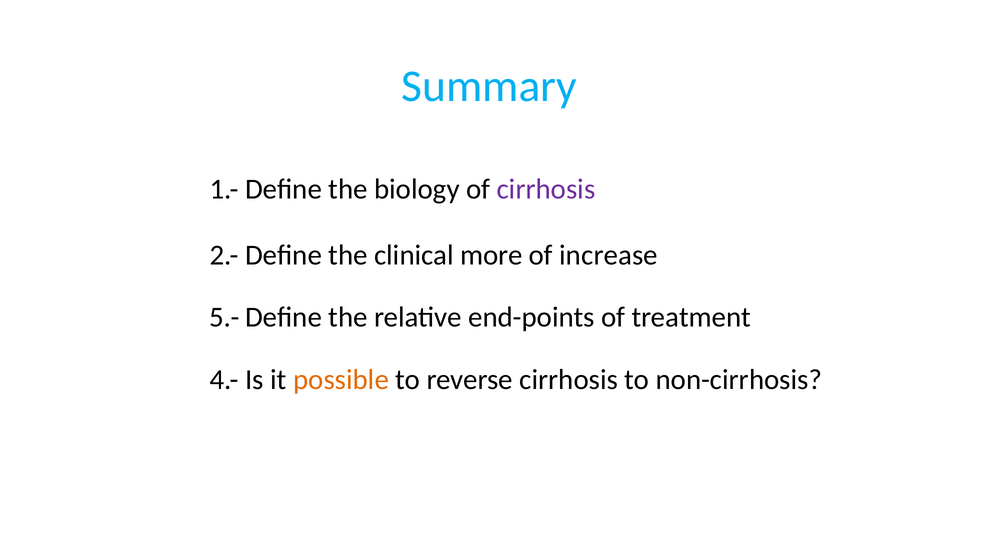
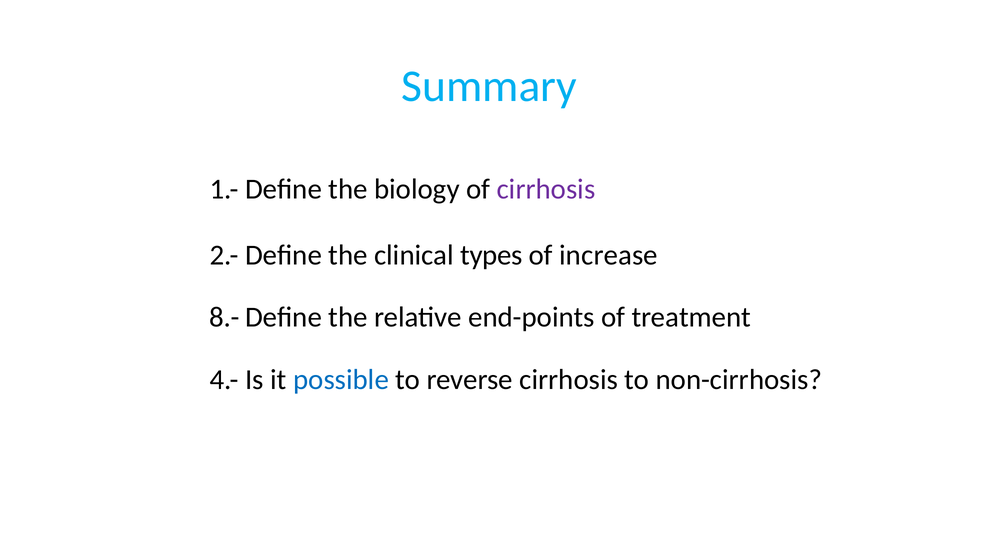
more: more -> types (491, 255)
5.-: 5.- -> 8.- (224, 317)
possible colour: orange -> blue (341, 379)
